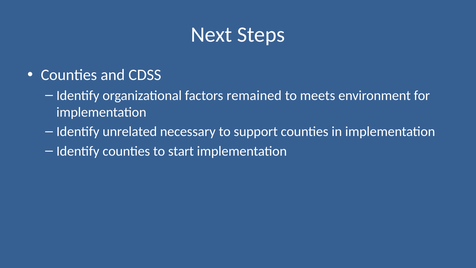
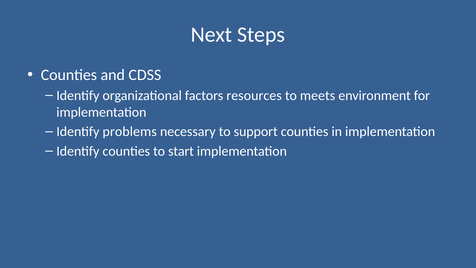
remained: remained -> resources (254, 95)
unrelated: unrelated -> problems (130, 132)
